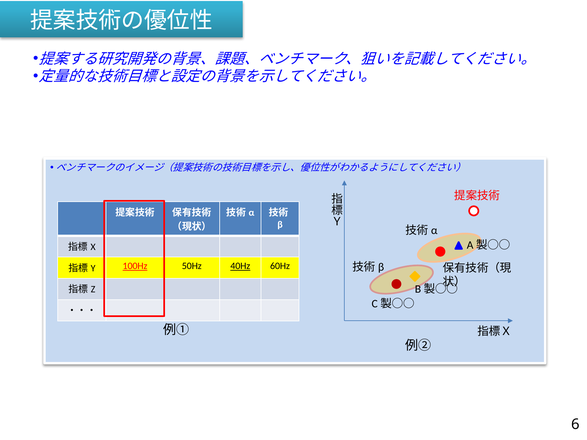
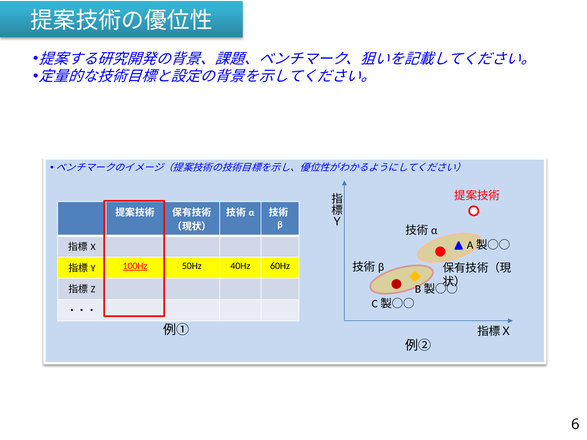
40Hz underline: present -> none (240, 266)
